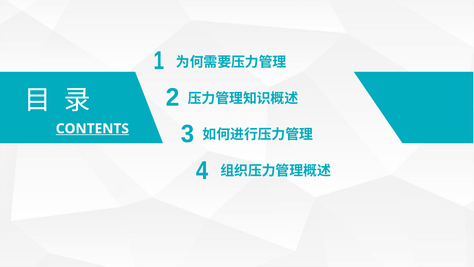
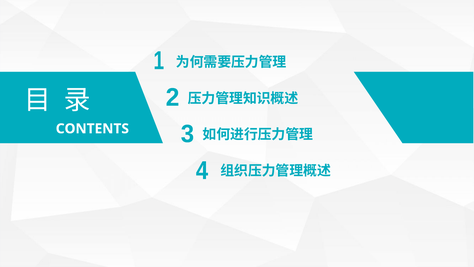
CONTENTS underline: present -> none (92, 129)
